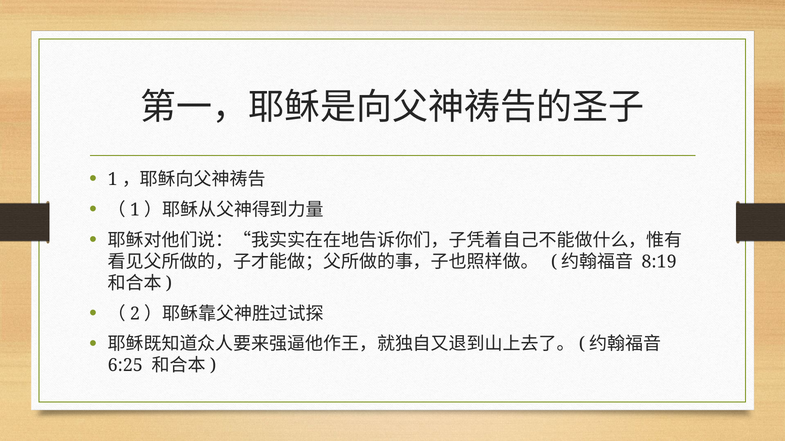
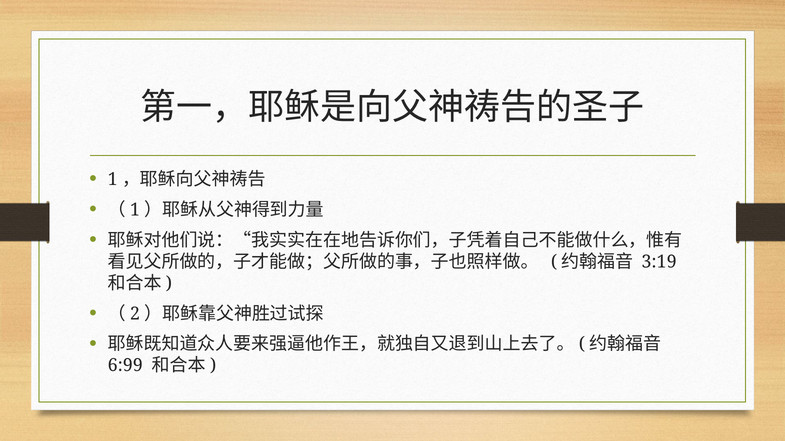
8:19: 8:19 -> 3:19 (659, 262)
6:25: 6:25 -> 6:99 (125, 366)
